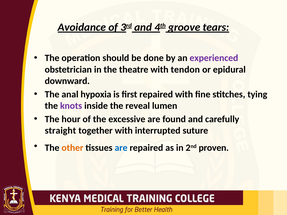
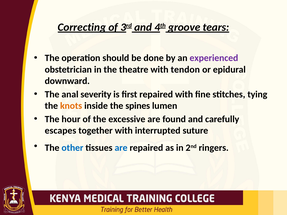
Avoidance: Avoidance -> Correcting (82, 27)
hypoxia: hypoxia -> severity (96, 94)
knots colour: purple -> orange (71, 106)
reveal: reveal -> spines (138, 106)
straight: straight -> escapes (60, 131)
other colour: orange -> blue (72, 148)
proven: proven -> ringers (214, 148)
